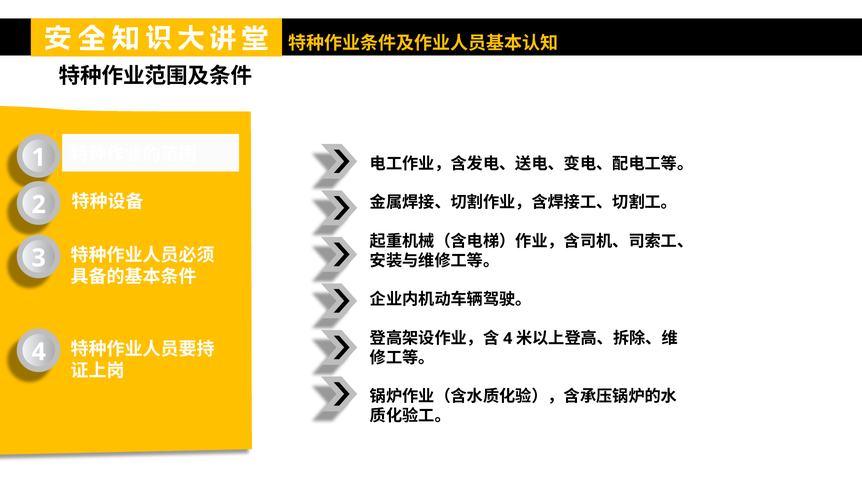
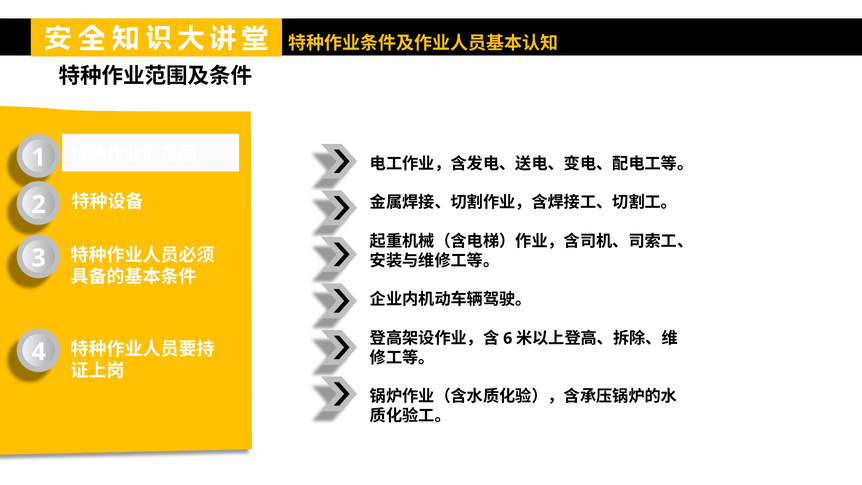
4: 4 -> 6 (508, 338)
